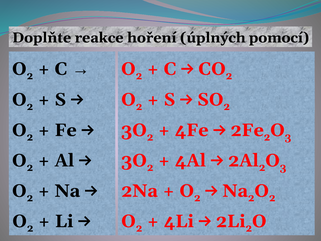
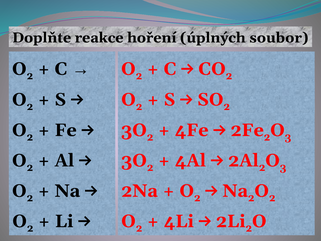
pomocí: pomocí -> soubor (279, 38)
